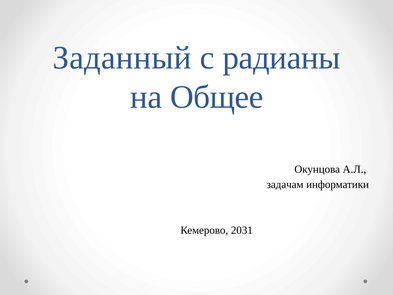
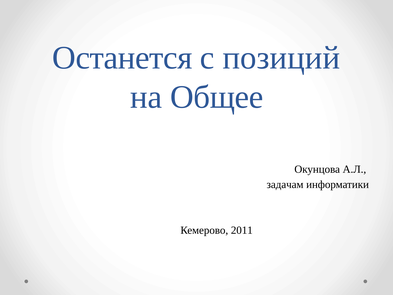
Заданный: Заданный -> Останется (122, 58)
радианы: радианы -> позиций (281, 58)
2031: 2031 -> 2011 (242, 230)
